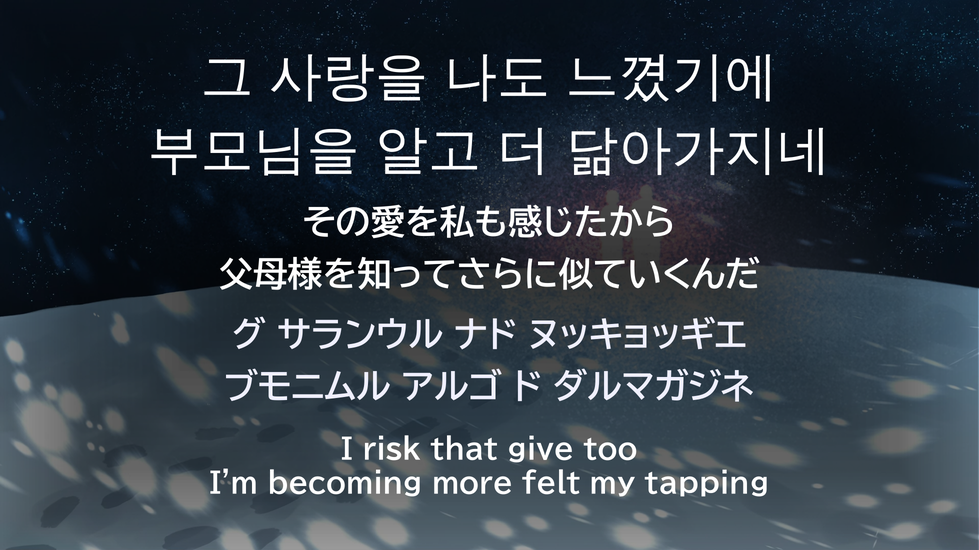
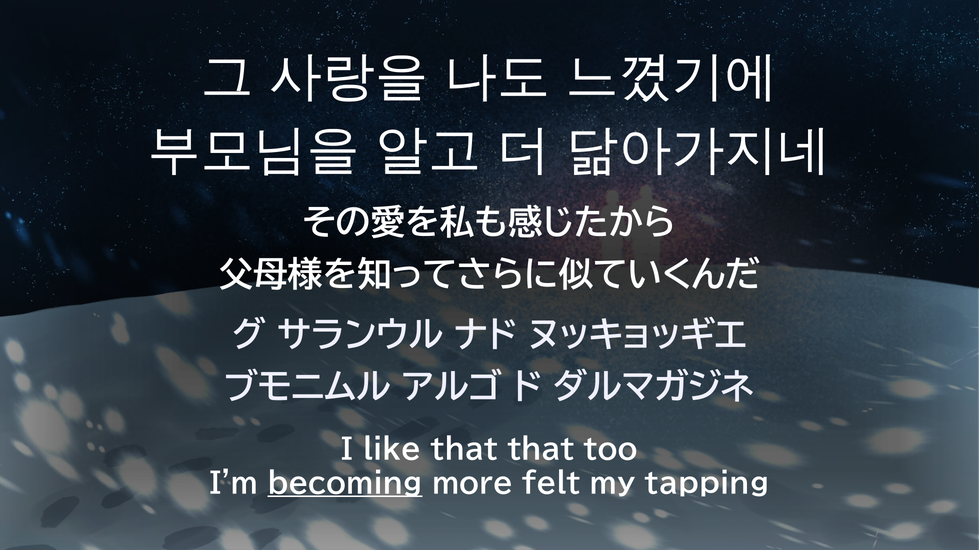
risk: risk -> like (392, 450)
that give: give -> that (541, 450)
becoming underline: none -> present (345, 484)
